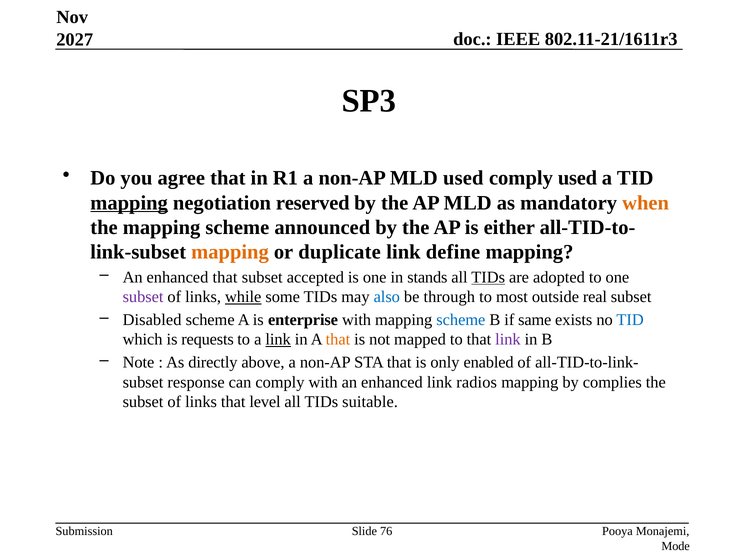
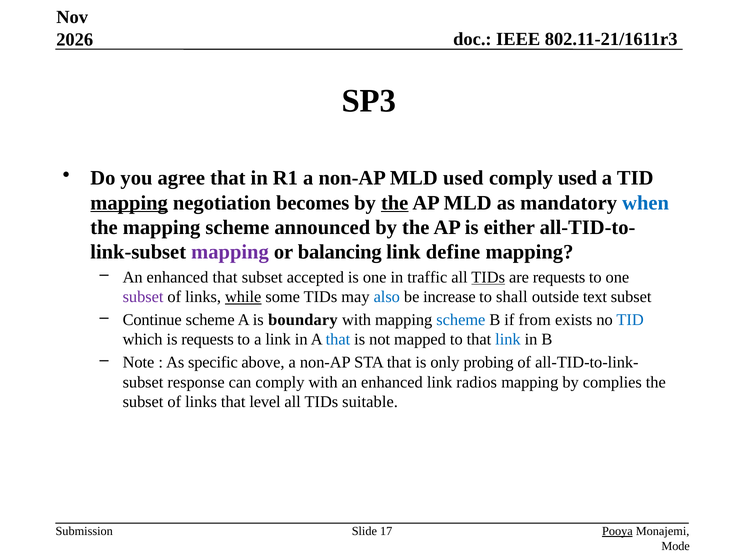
2027: 2027 -> 2026 (75, 39)
reserved: reserved -> becomes (313, 203)
the underline: none -> present (395, 203)
when colour: orange -> blue (646, 203)
mapping colour: orange -> purple (230, 252)
duplicate: duplicate -> balancing (340, 252)
stands: stands -> traffic (427, 277)
are adopted: adopted -> requests (559, 277)
through: through -> increase (449, 297)
most: most -> shall (512, 297)
real: real -> text (595, 297)
Disabled: Disabled -> Continue (152, 320)
enterprise: enterprise -> boundary (303, 320)
same: same -> from (535, 320)
link underline: present -> none (278, 339)
that colour: orange -> blue (338, 339)
link colour: purple -> blue (508, 339)
directly: directly -> specific (213, 362)
enabled: enabled -> probing (489, 362)
76: 76 -> 17 (386, 531)
Pooya underline: none -> present (617, 531)
